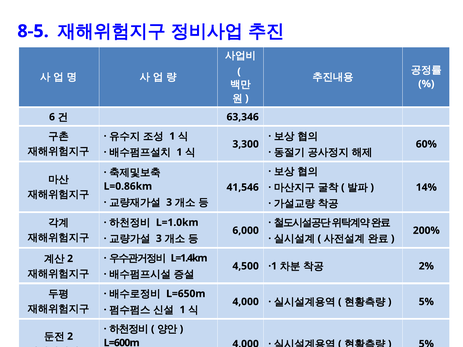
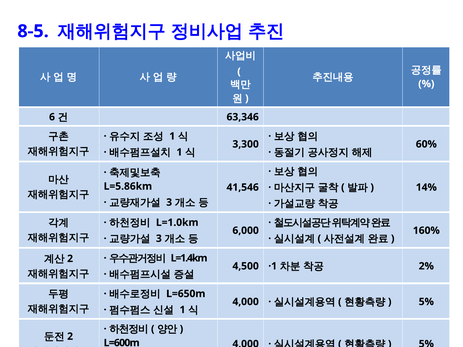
L=0.86km: L=0.86km -> L=5.86km (128, 186)
200%: 200% -> 160% (426, 231)
